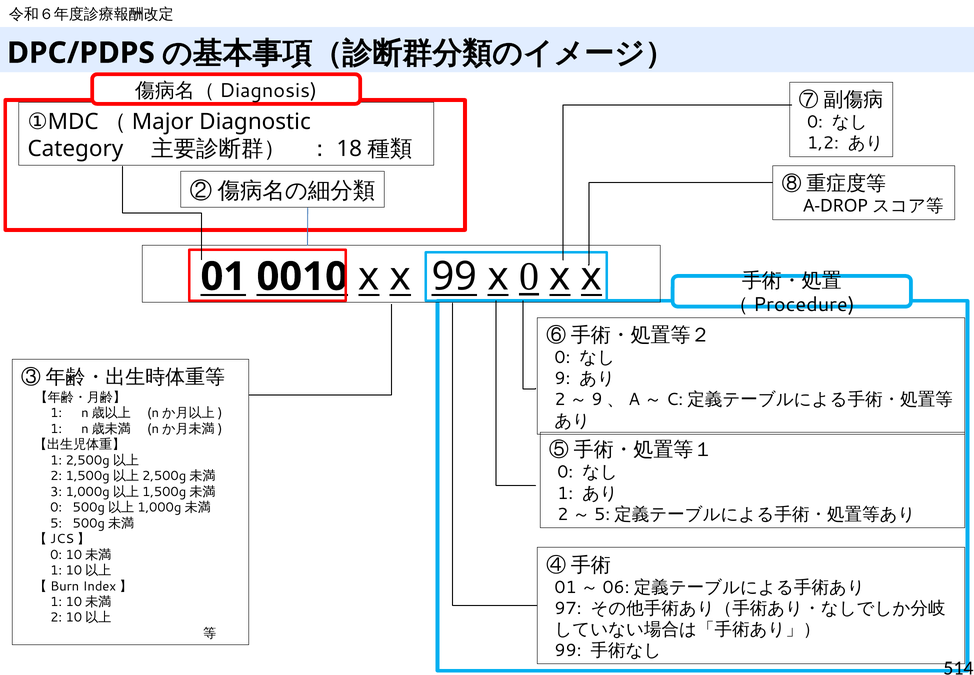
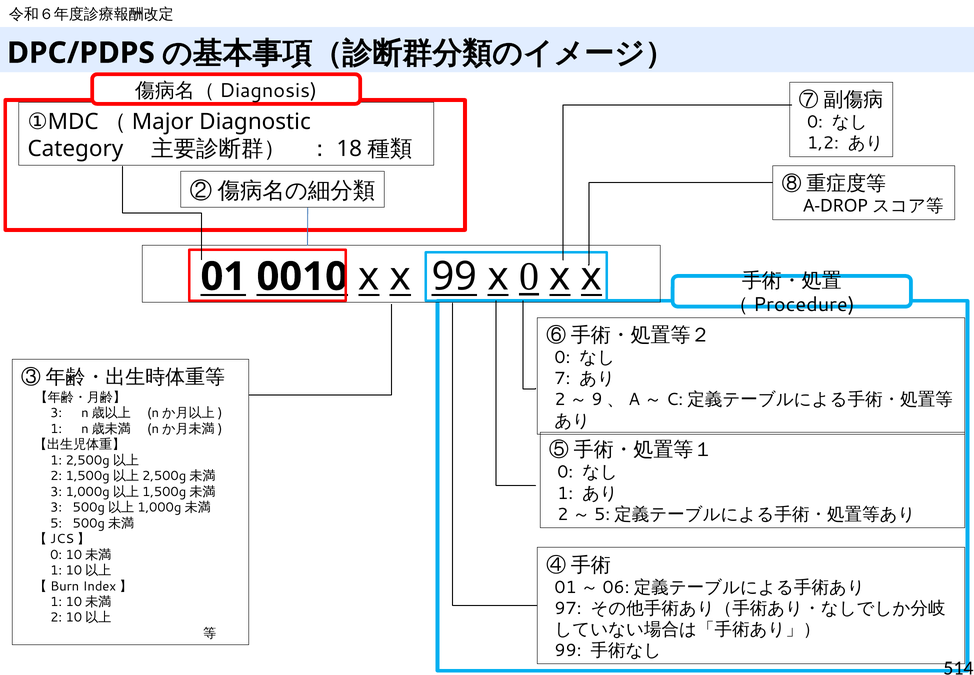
9: 9 -> 7 (562, 378)
1: 1 -> 3 (56, 413)
0: 0 -> 3 (56, 507)
